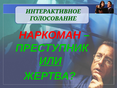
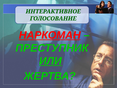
НАРКОМАН underline: none -> present (50, 35)
